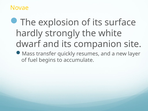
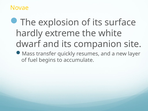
strongly: strongly -> extreme (62, 33)
